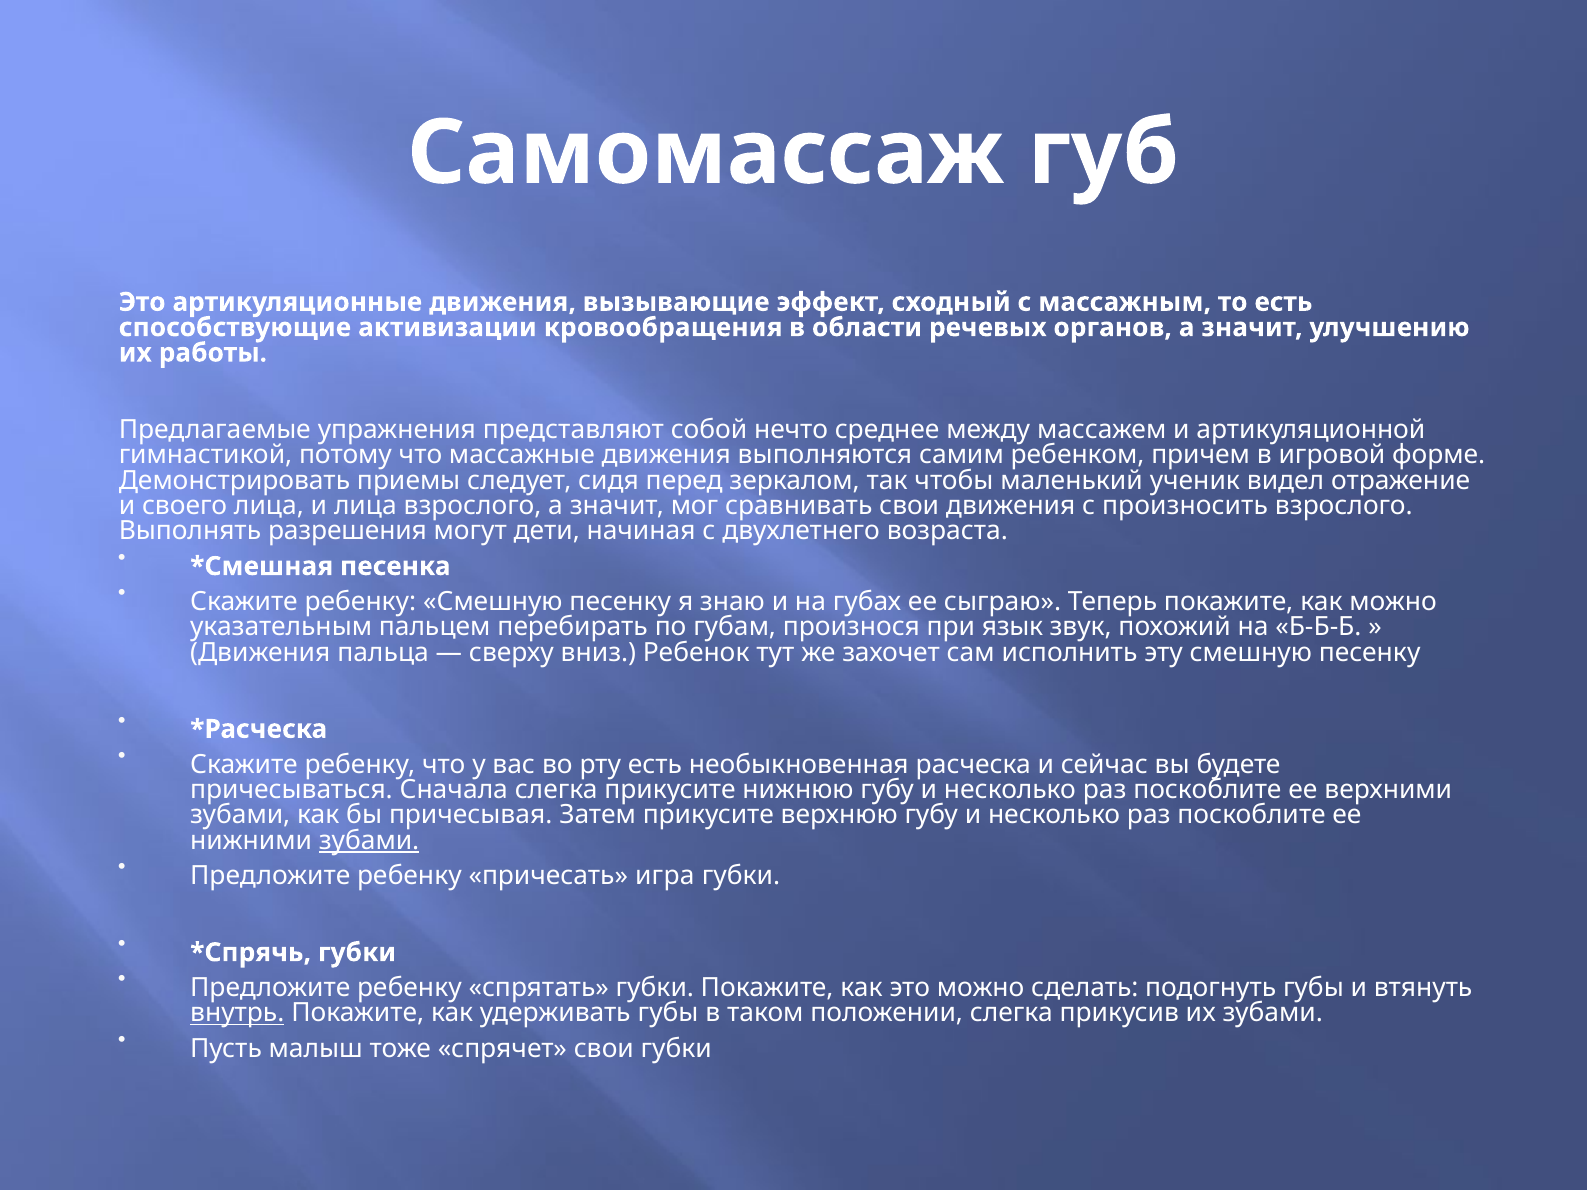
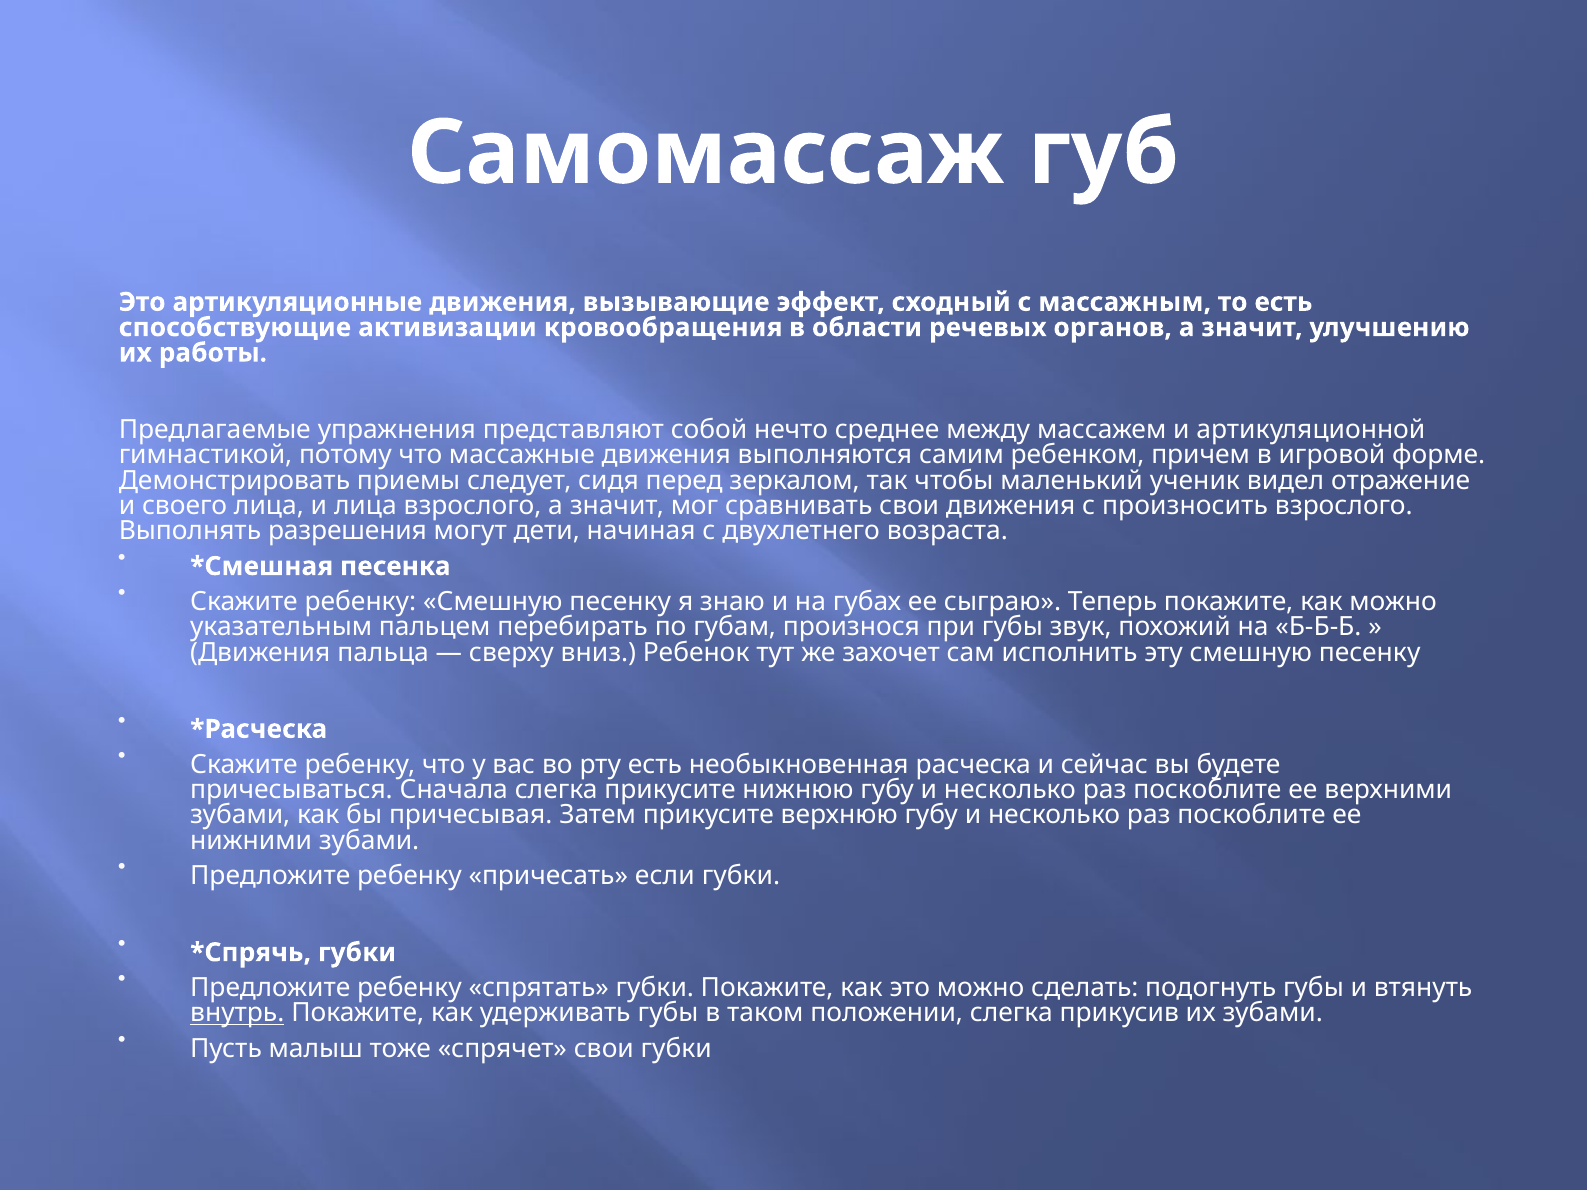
при язык: язык -> губы (1012, 627)
зубами underline: present -> none (369, 841)
игра: игра -> если (665, 876)
